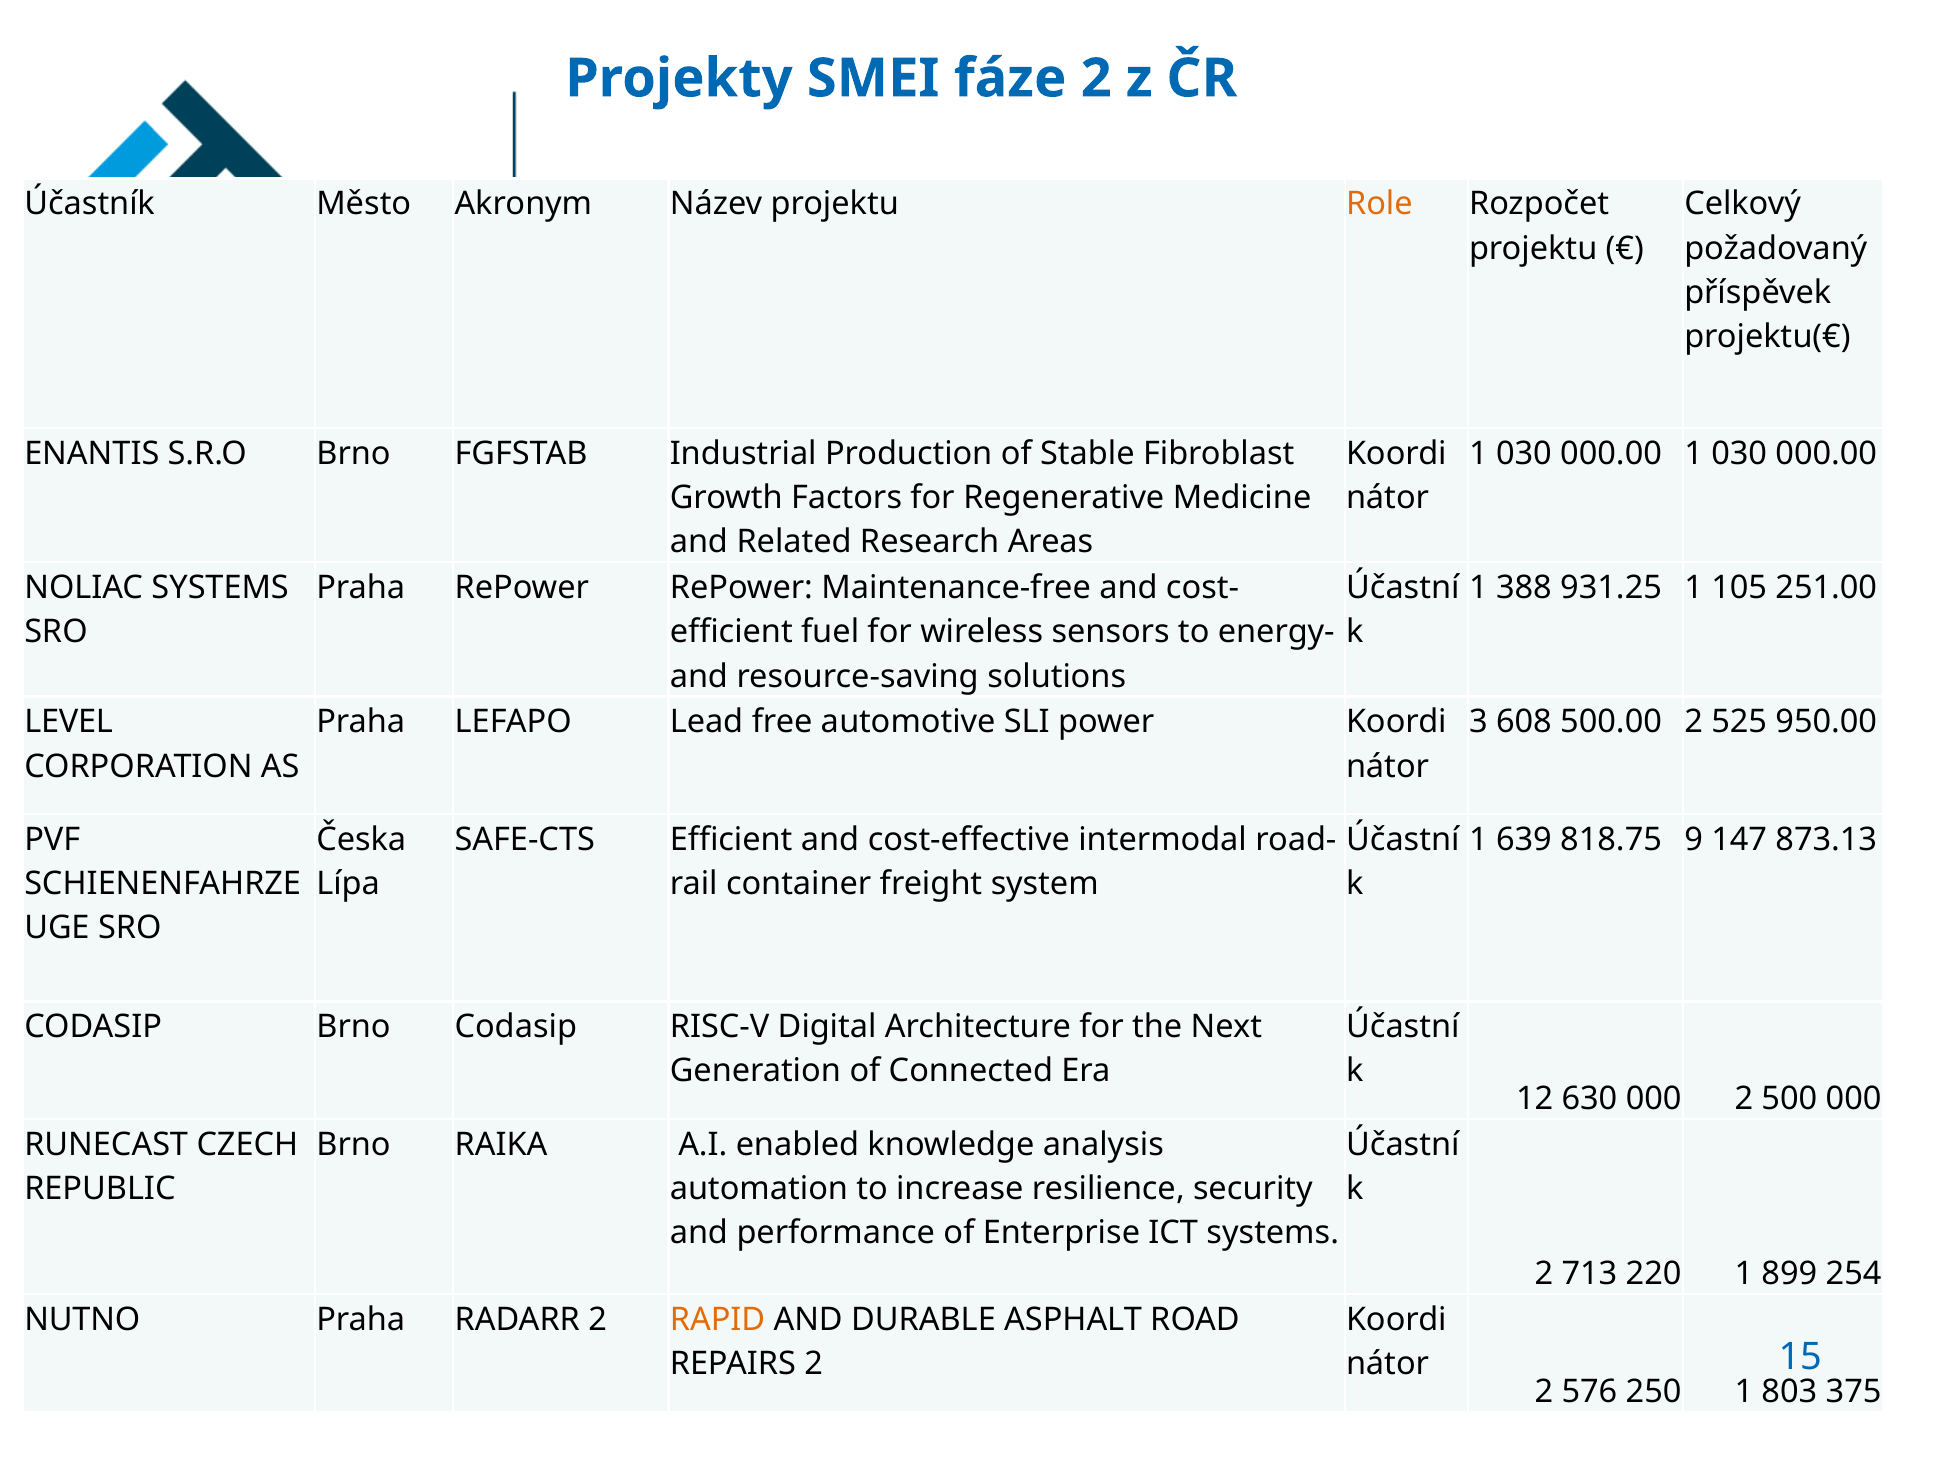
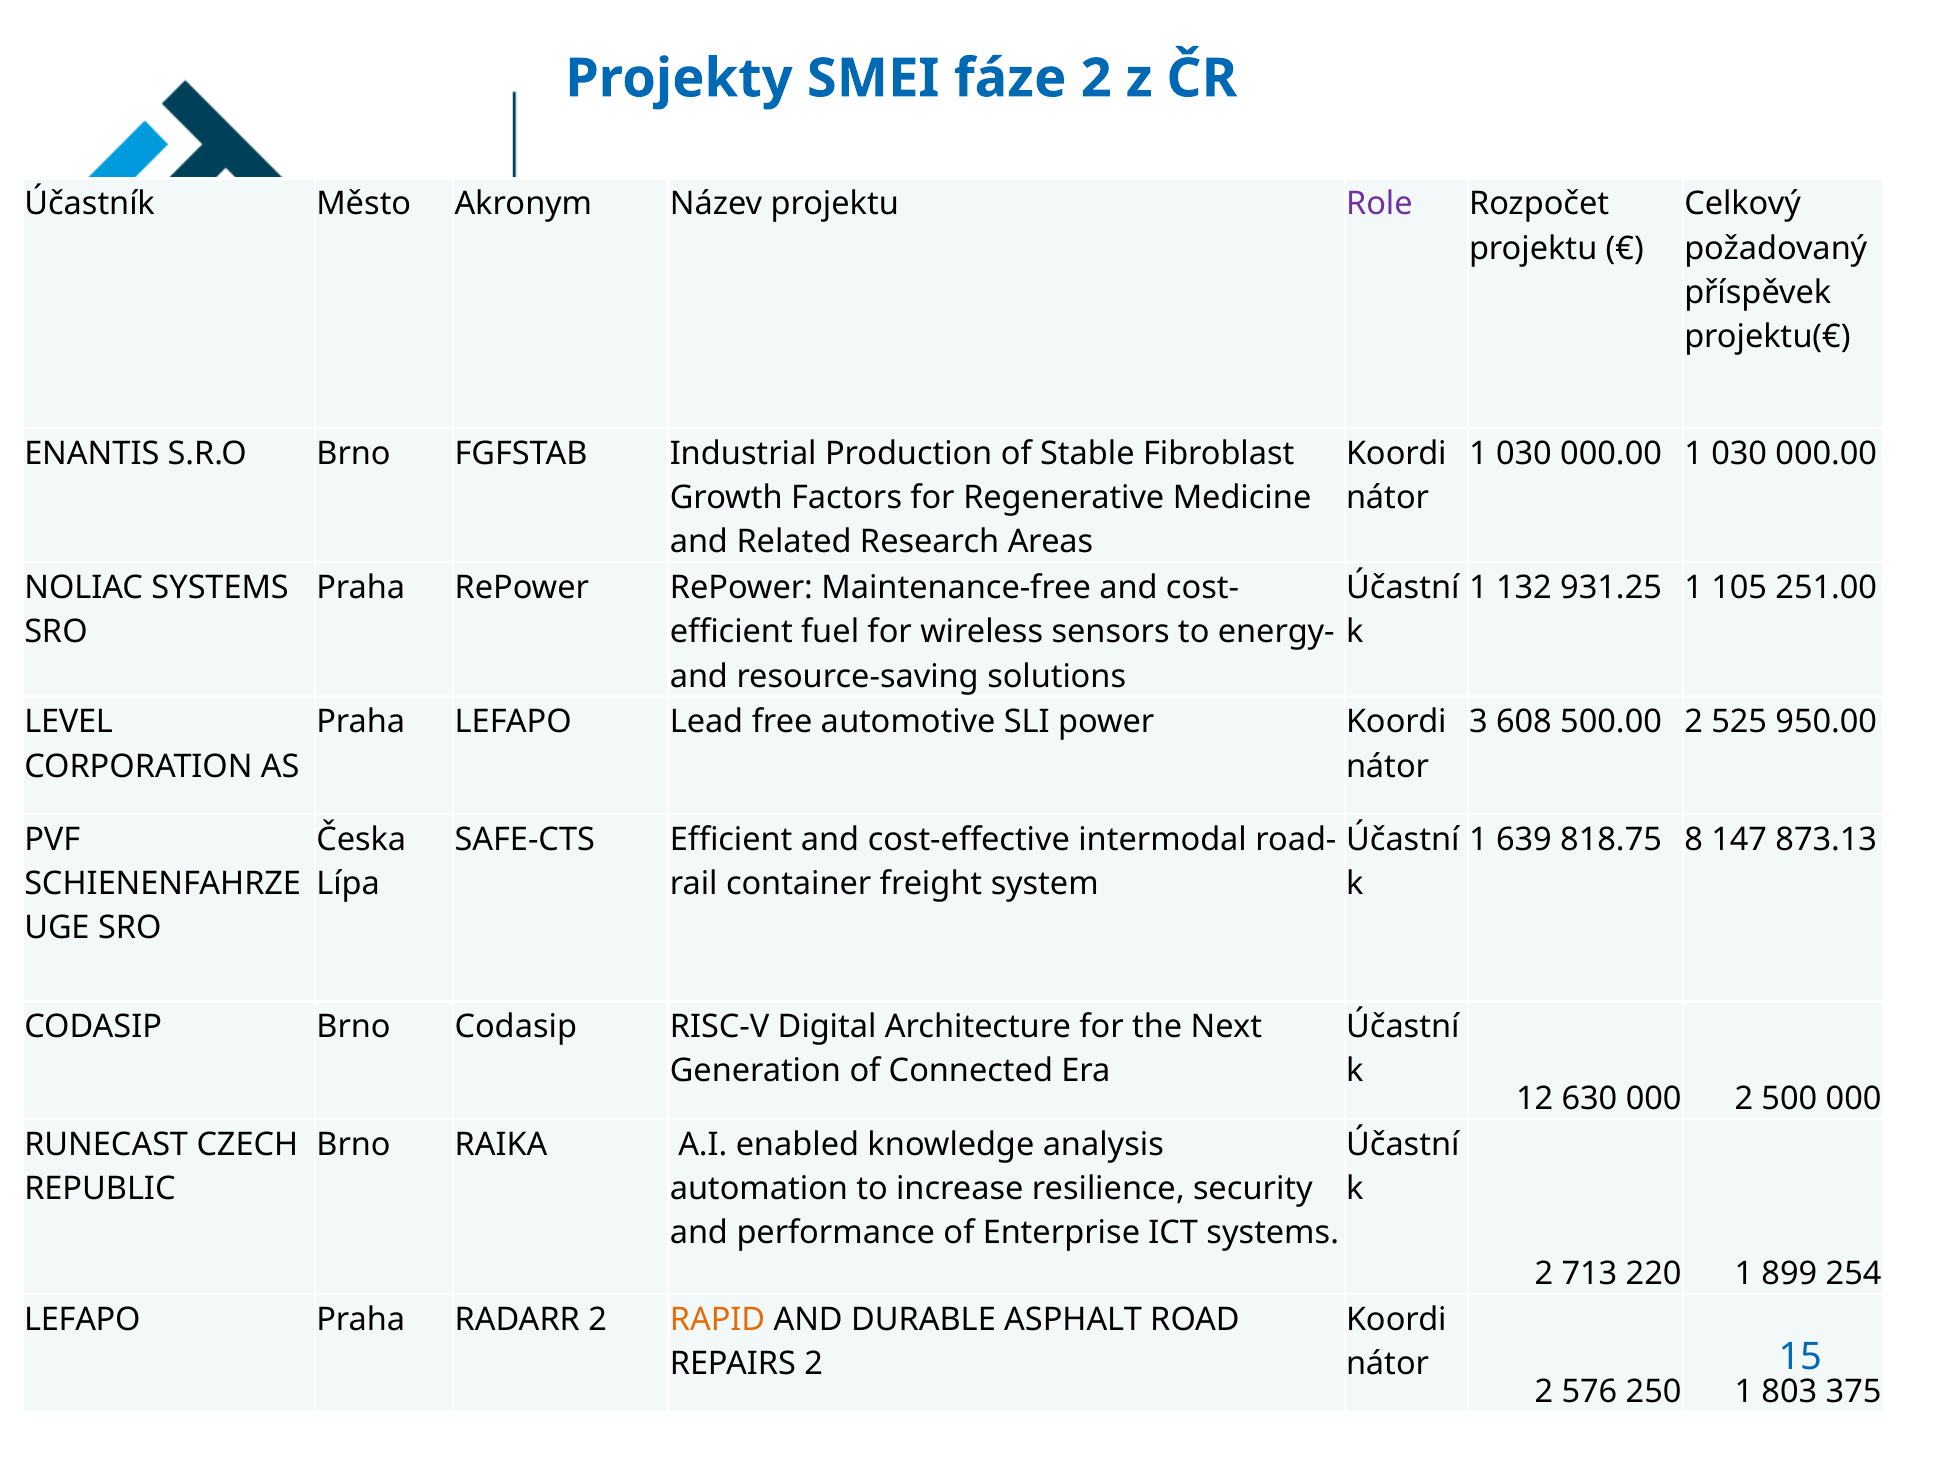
Role colour: orange -> purple (1379, 204)
388: 388 -> 132 (1524, 588)
9: 9 -> 8 (1694, 840)
NUTNO: NUTNO -> LEFAPO (82, 1319)
